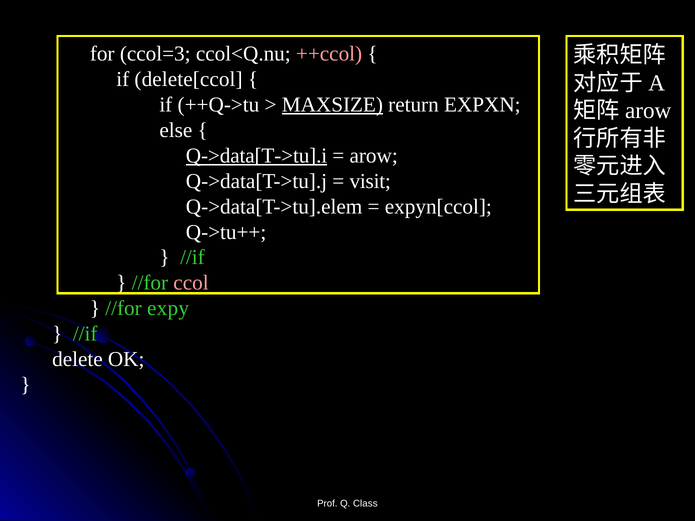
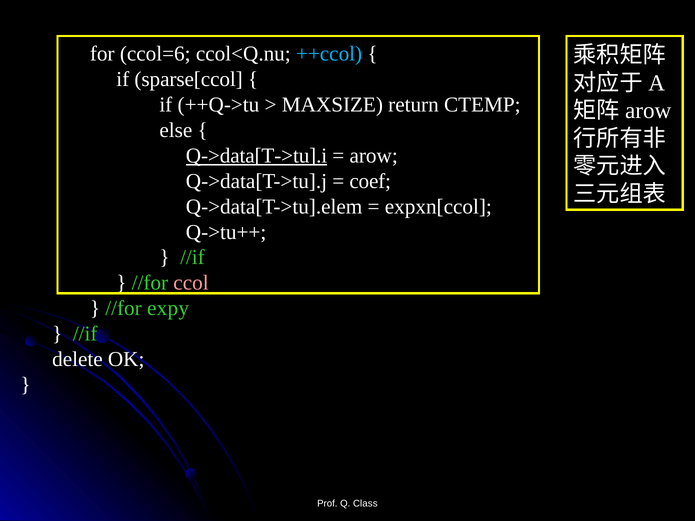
ccol=3: ccol=3 -> ccol=6 (155, 54)
++ccol colour: pink -> light blue (329, 54)
delete[ccol: delete[ccol -> sparse[ccol (189, 79)
MAXSIZE underline: present -> none (332, 105)
EXPXN: EXPXN -> CTEMP (482, 105)
visit: visit -> coef (370, 181)
expyn[ccol: expyn[ccol -> expxn[ccol (438, 207)
